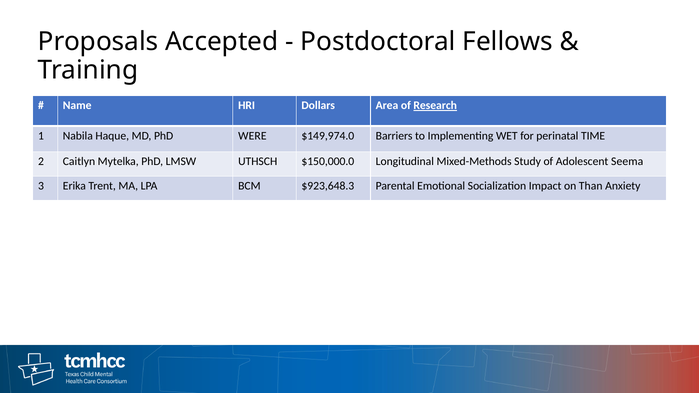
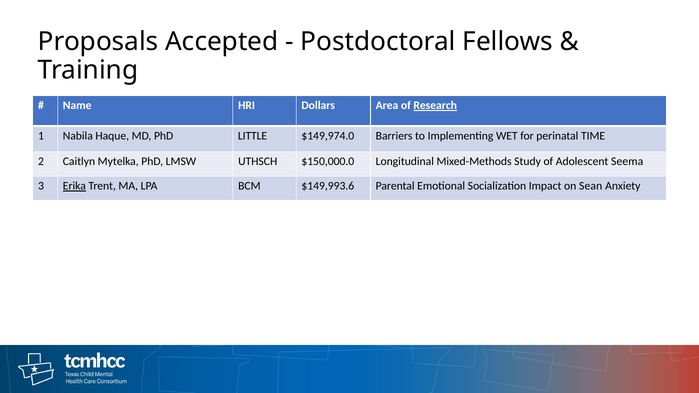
WERE: WERE -> LITTLE (253, 136)
Erika underline: none -> present (74, 186)
$923,648.3: $923,648.3 -> $149,993.6 (328, 186)
Than: Than -> Sean (591, 186)
